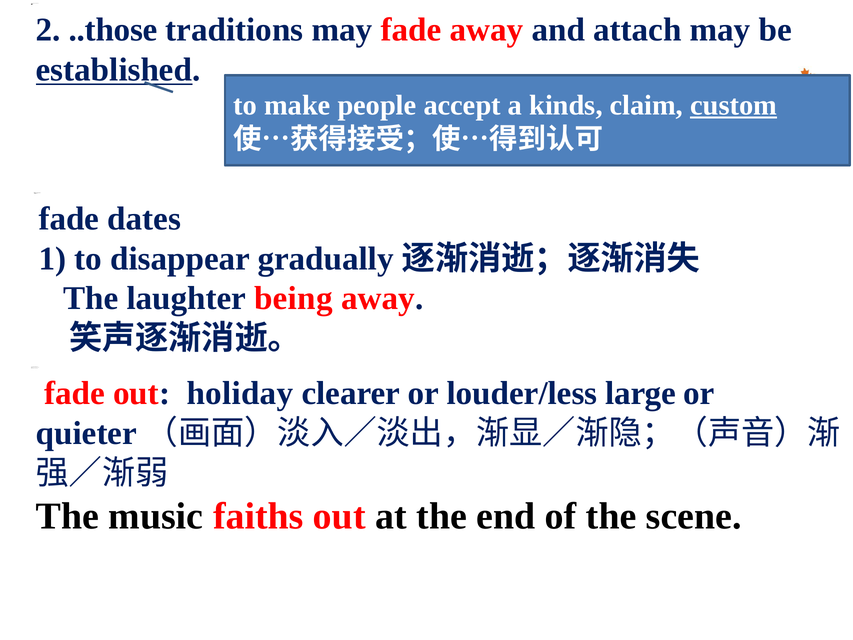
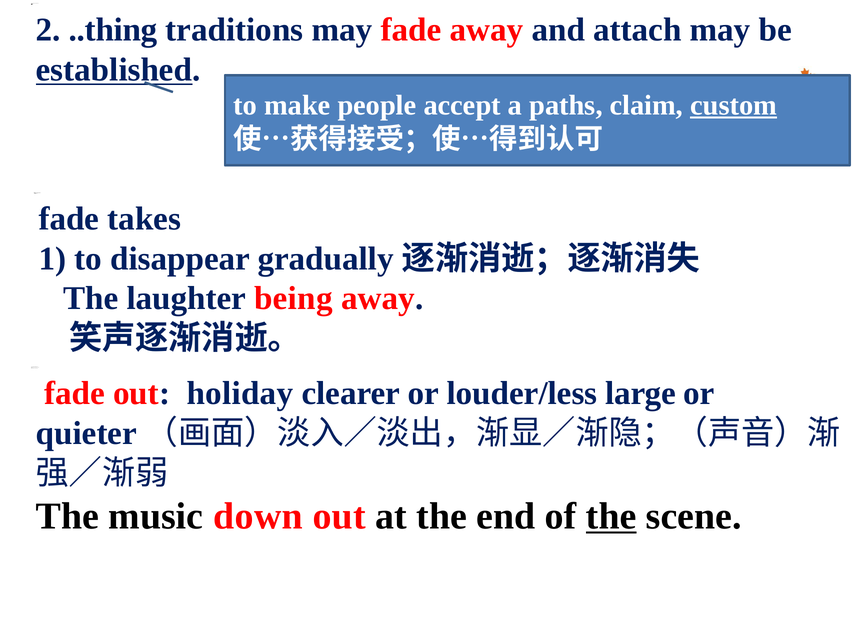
..those: ..those -> ..thing (113, 30)
kinds: kinds -> paths (566, 105)
dates: dates -> takes (144, 219)
faiths: faiths -> down (258, 516)
the underline: none -> present (611, 516)
